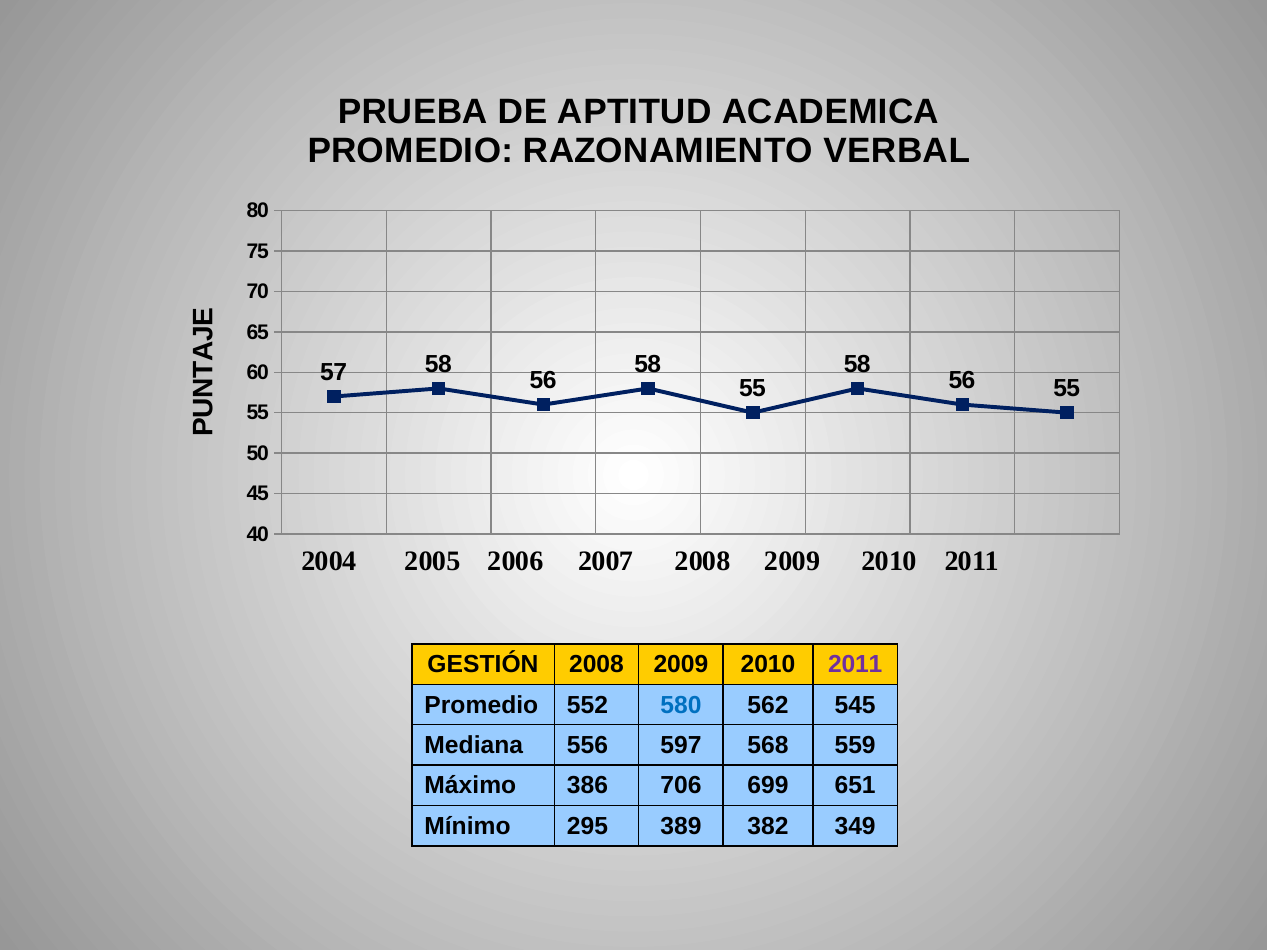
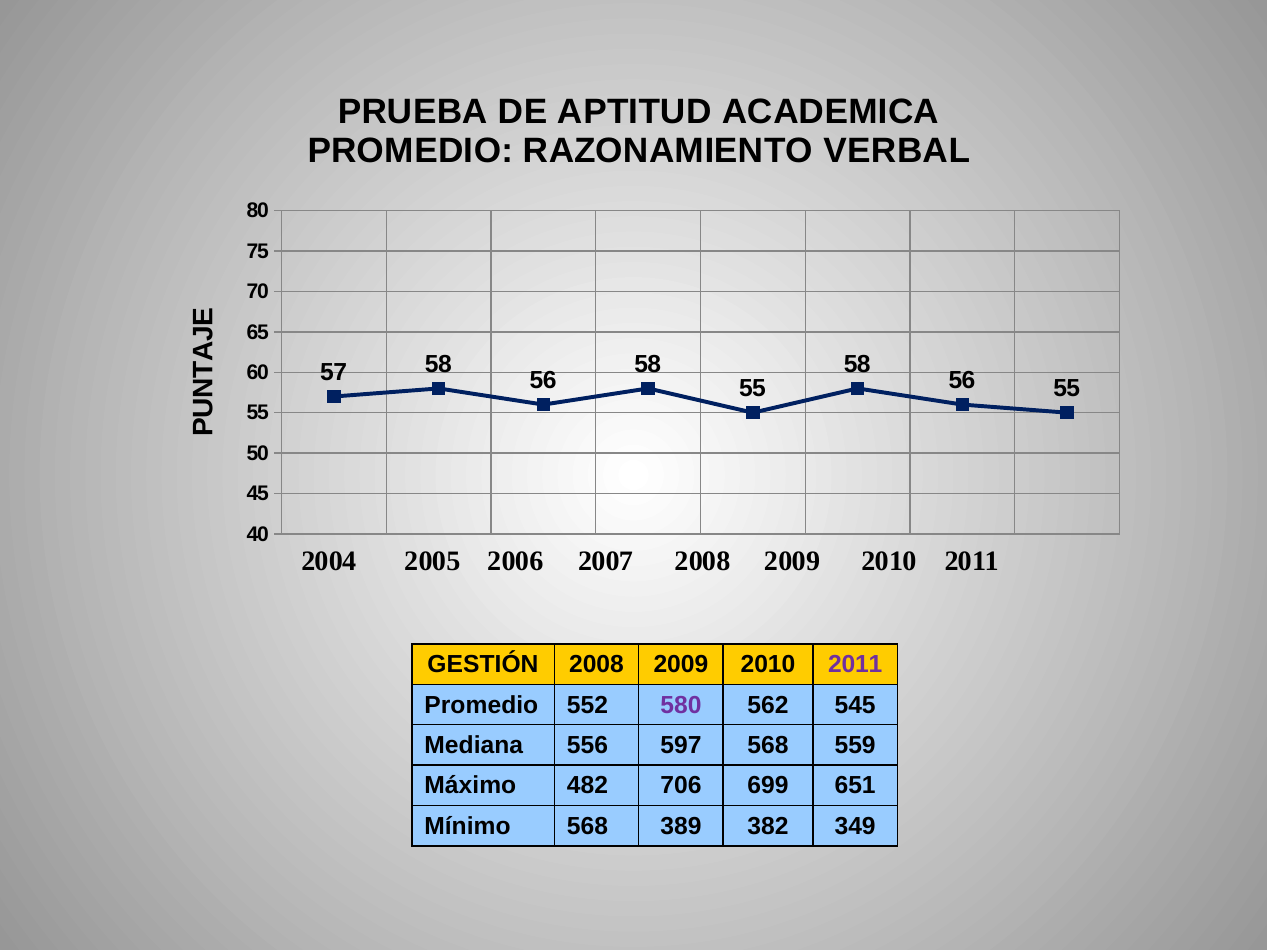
580 colour: blue -> purple (681, 705)
386: 386 -> 482 (588, 786)
Mínimo 295: 295 -> 568 (588, 826)
